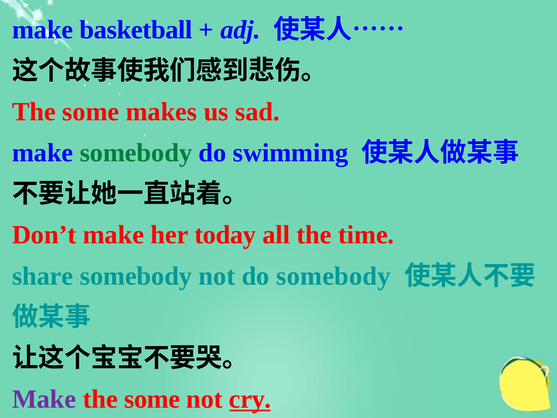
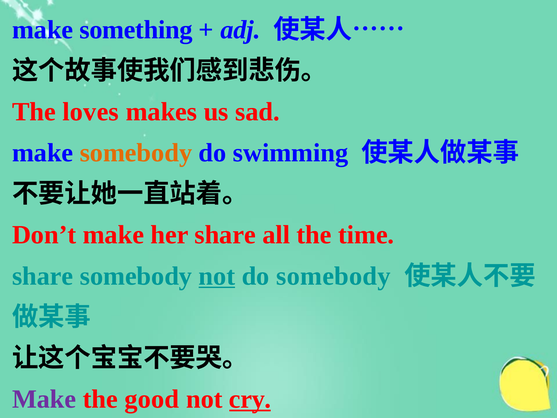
basketball: basketball -> something (136, 30)
some: some -> loves (91, 112)
somebody colour: green -> orange (136, 153)
her today: today -> share (225, 235)
not underline: none -> present (217, 276)
some: some -> good (152, 399)
